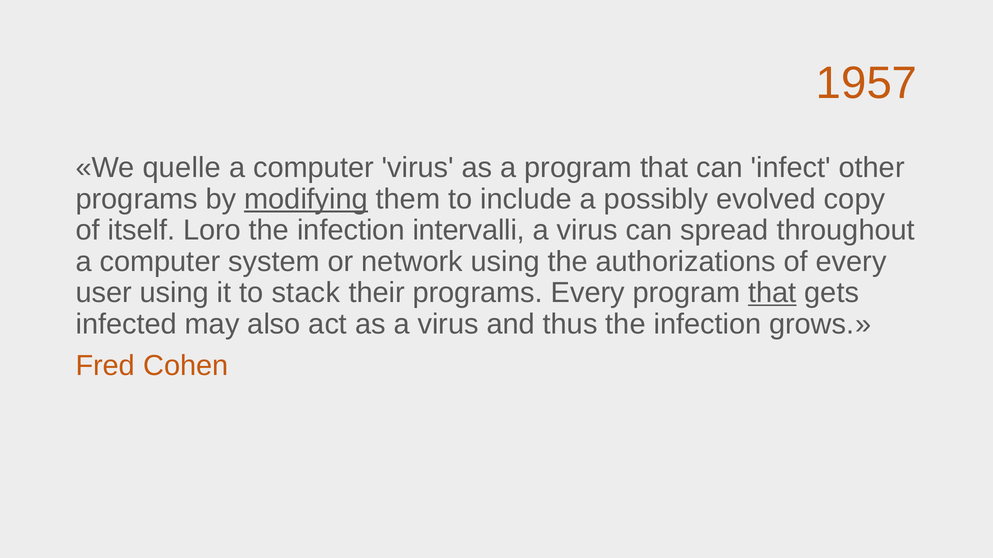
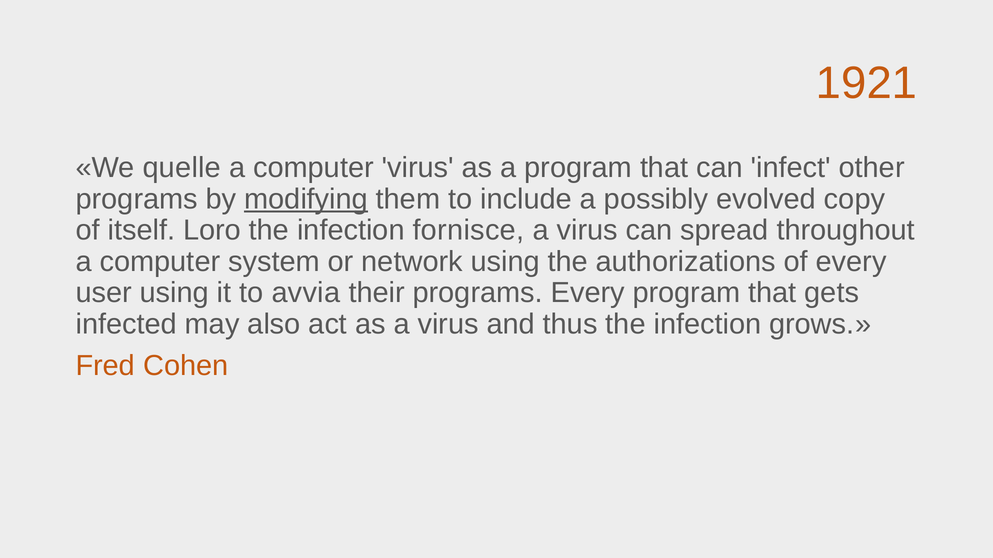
1957: 1957 -> 1921 (867, 83)
intervalli: intervalli -> fornisce (468, 230)
stack: stack -> avvia (306, 293)
that underline: present -> none (772, 293)
